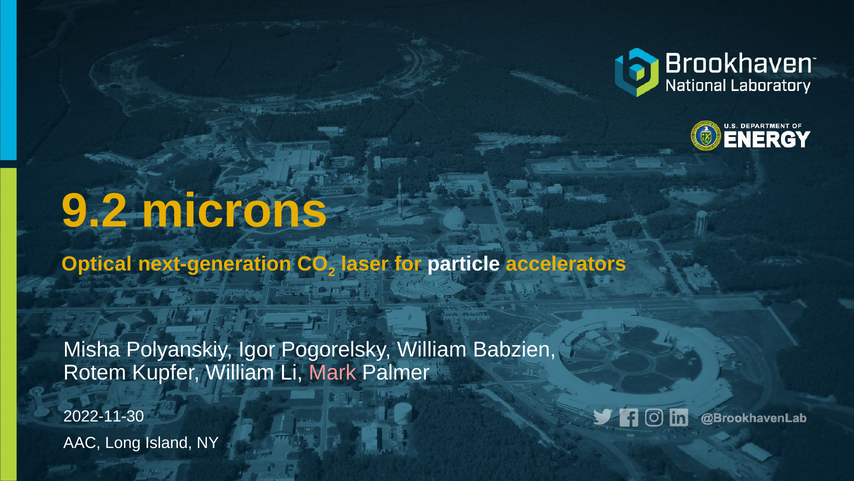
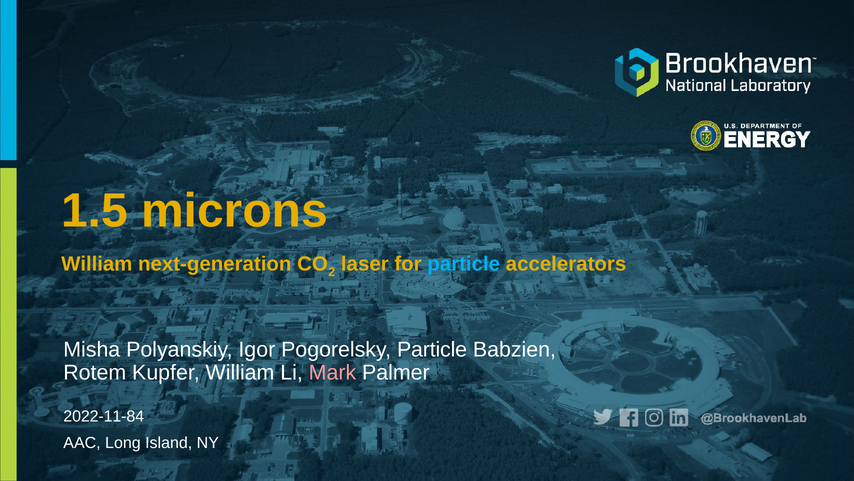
9.2: 9.2 -> 1.5 (95, 211)
Optical: Optical -> William (97, 264)
particle colour: white -> light blue (464, 264)
Pogorelsky William: William -> Particle (432, 349)
2022-11-30: 2022-11-30 -> 2022-11-84 (104, 416)
